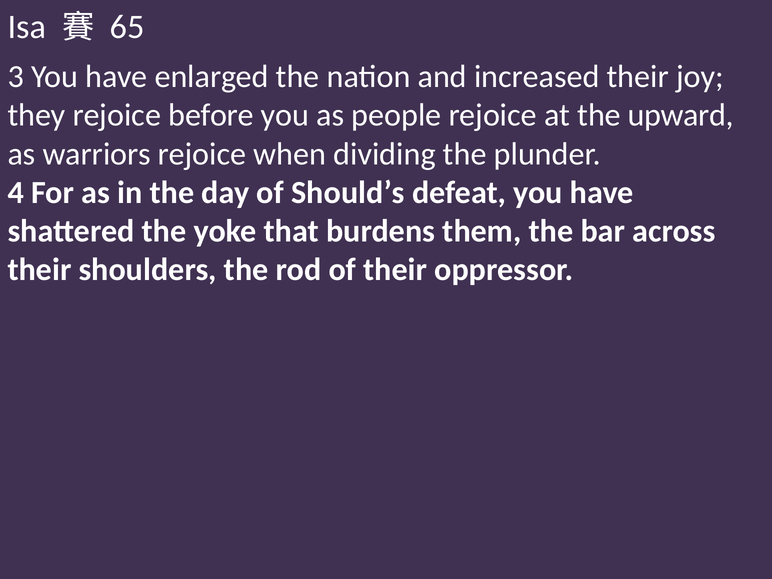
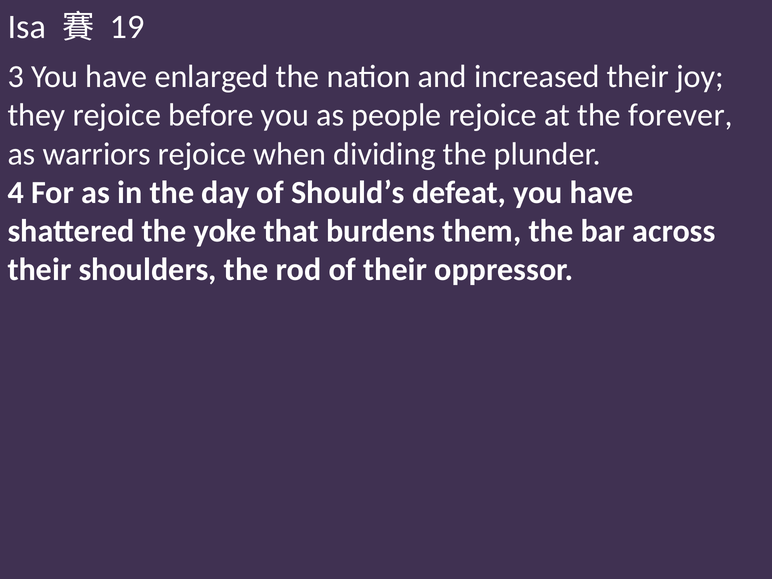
65: 65 -> 19 (127, 27)
upward: upward -> forever (681, 115)
